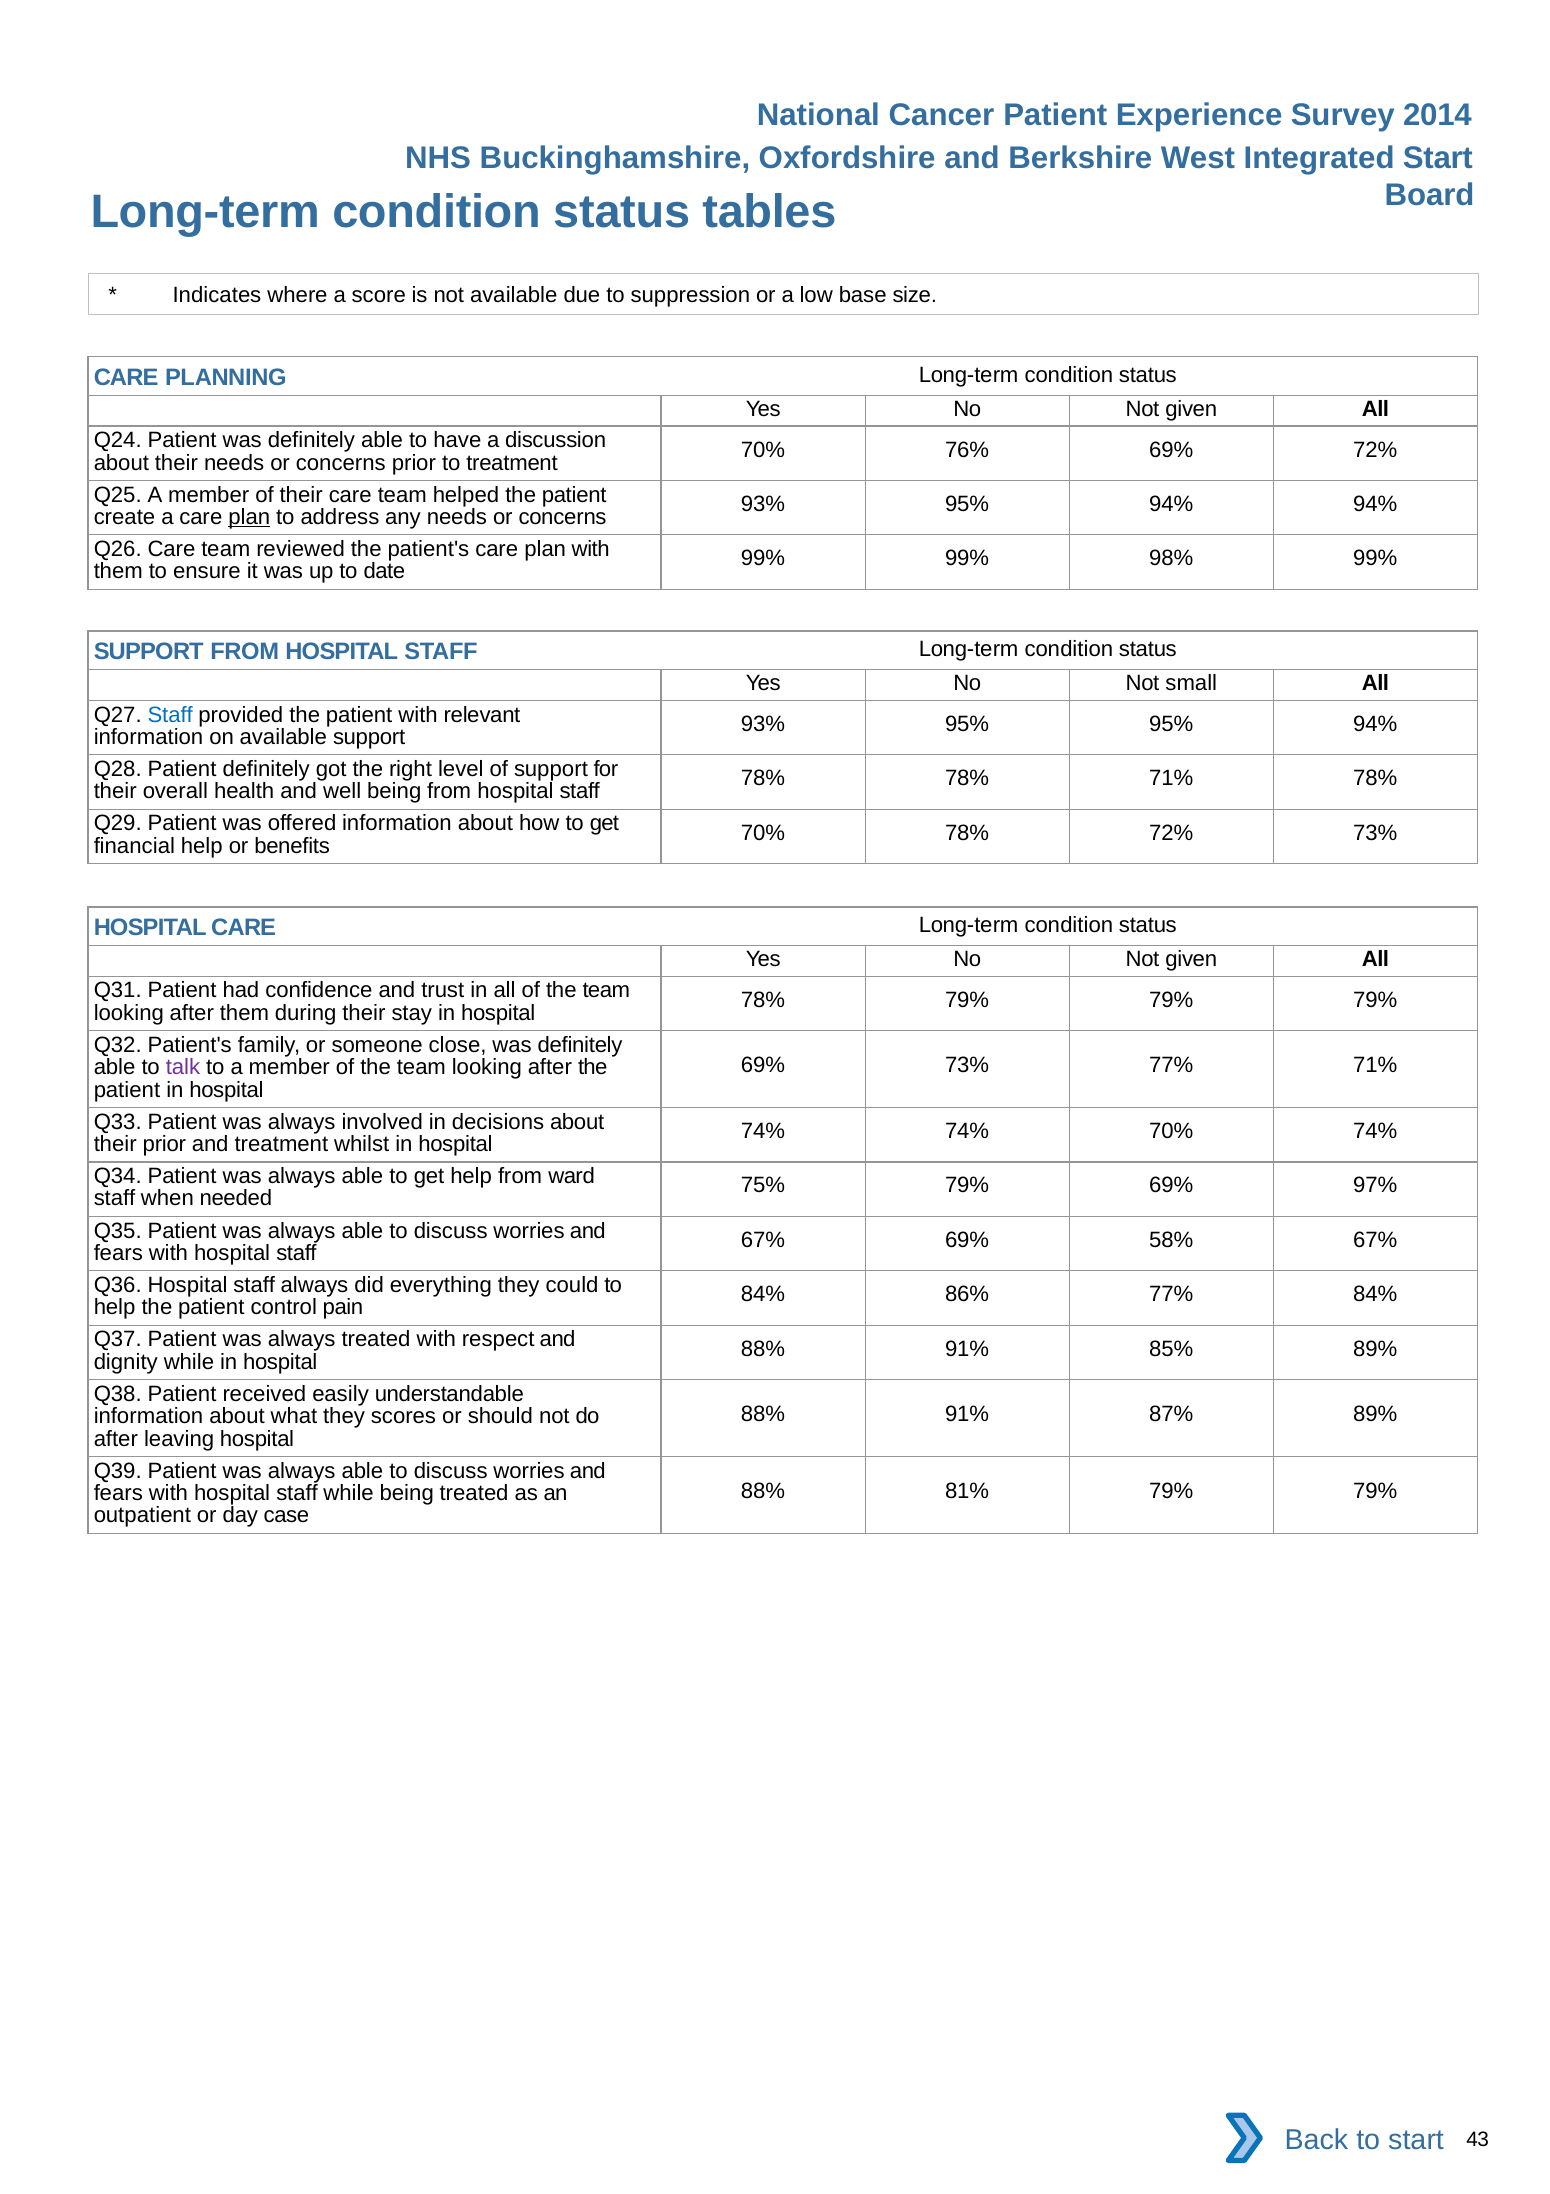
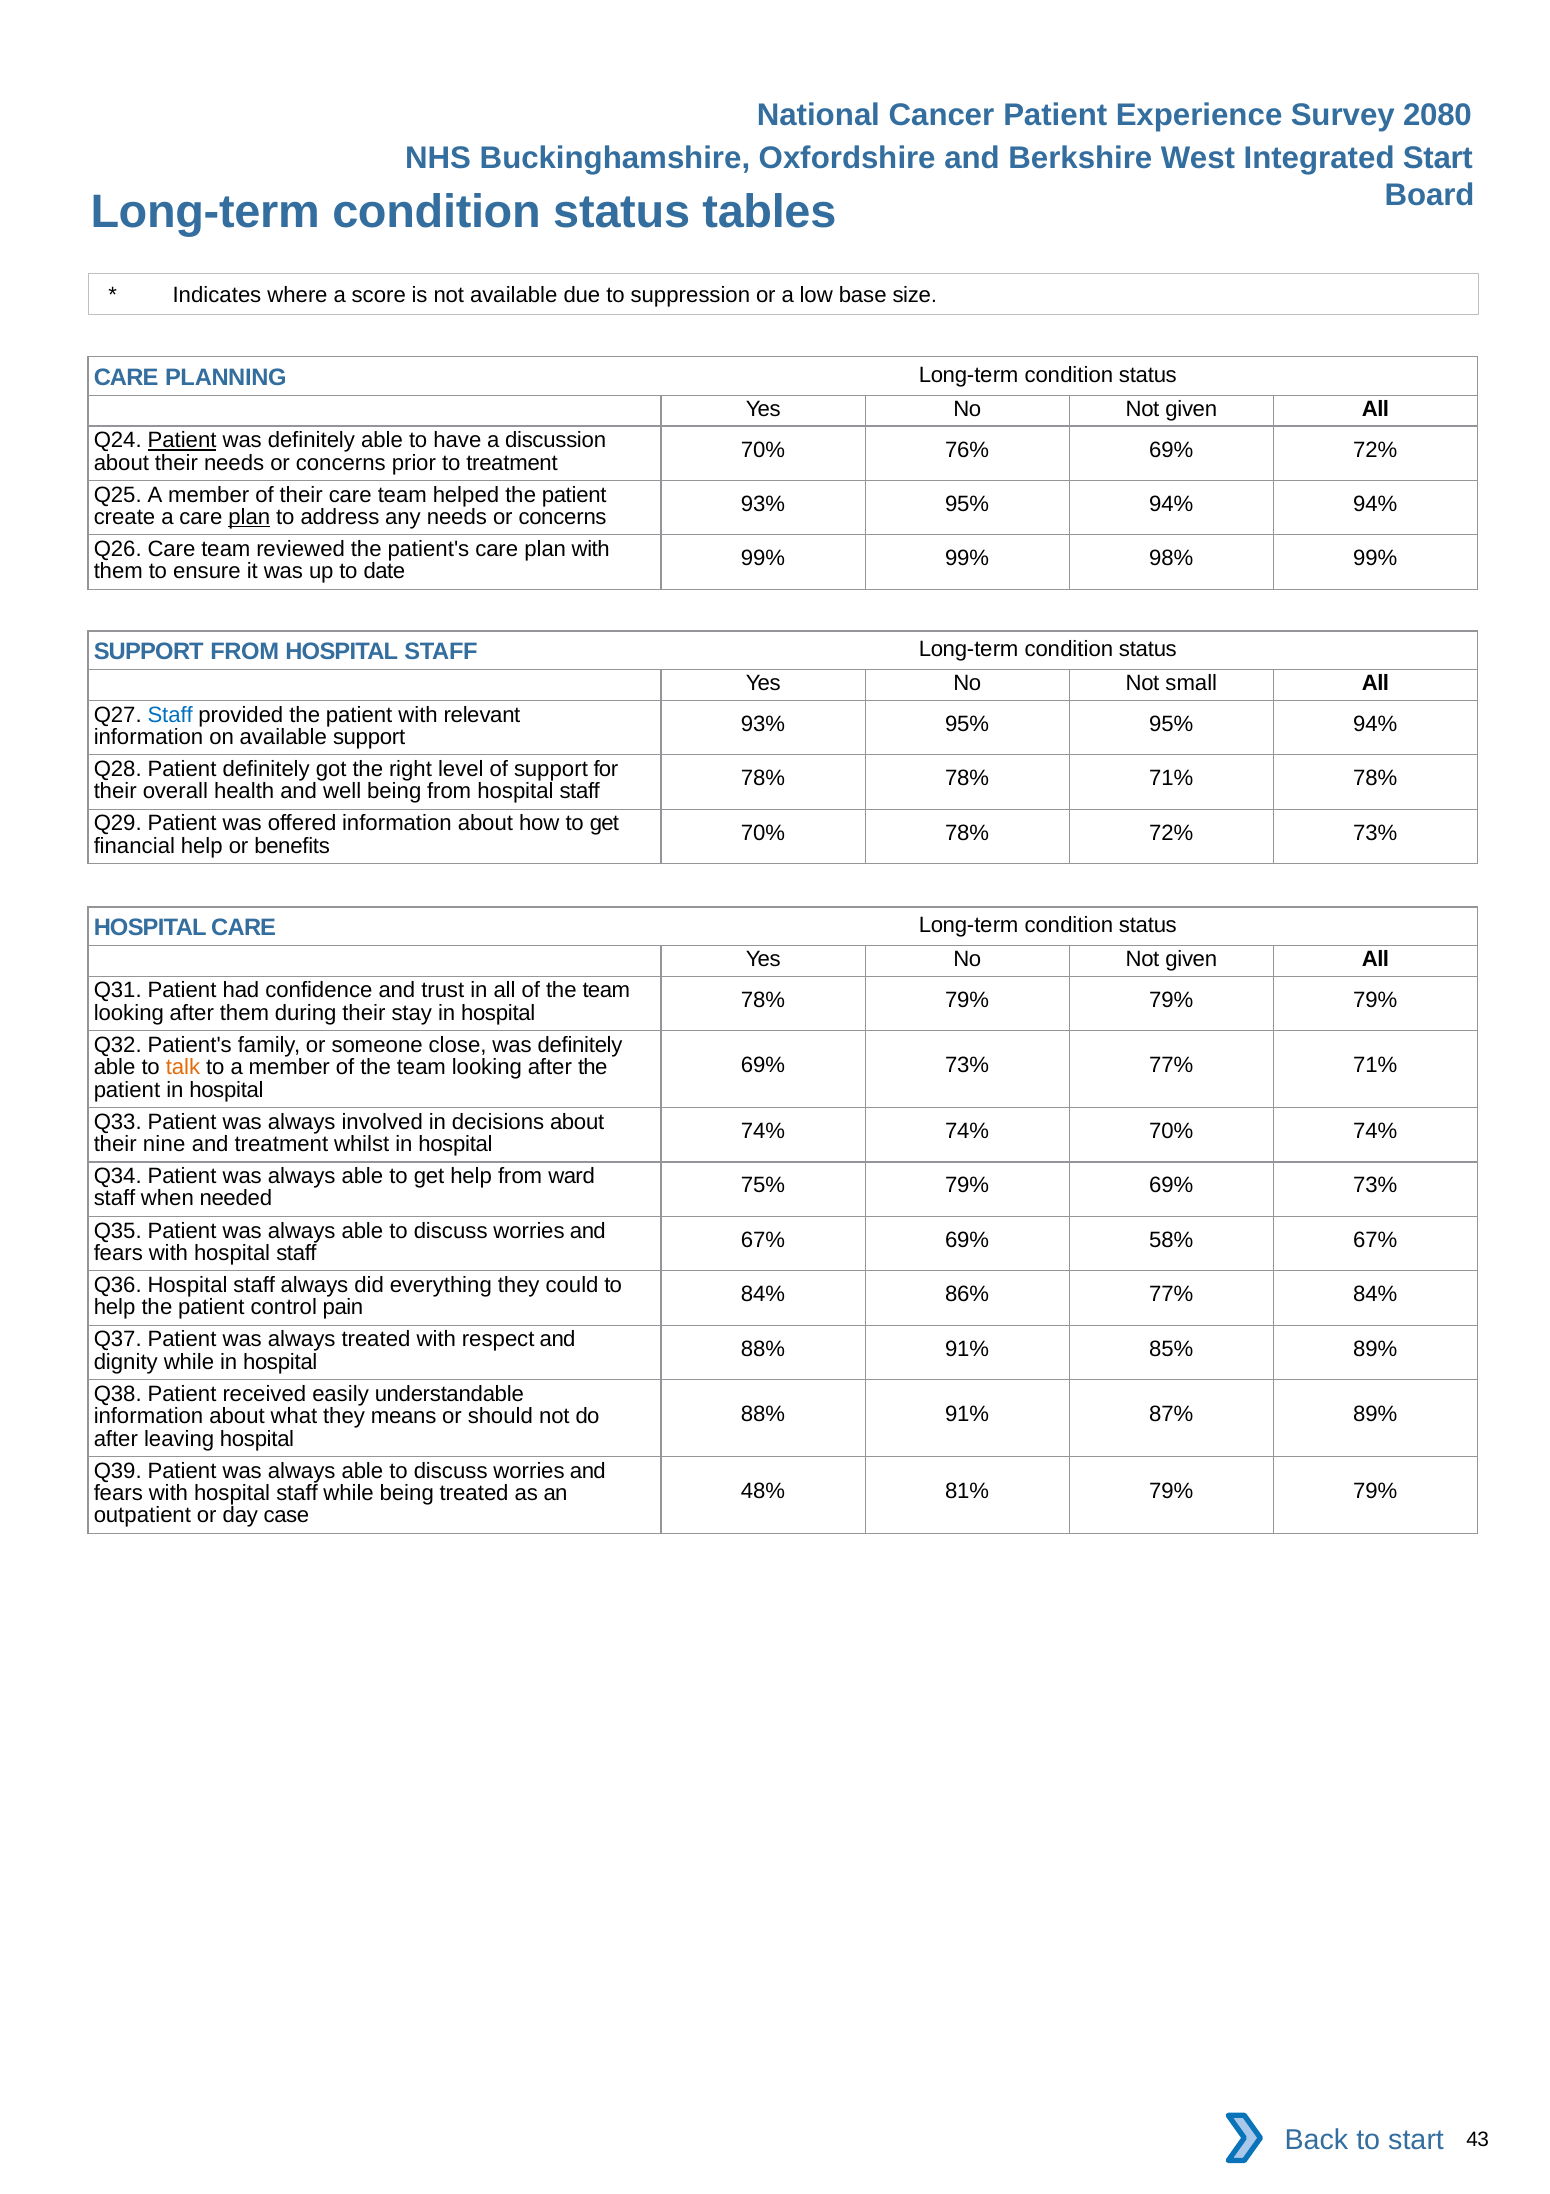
2014: 2014 -> 2080 (1437, 116)
Patient underline: none -> present (182, 440)
talk colour: purple -> orange (183, 1067)
their prior: prior -> nine (164, 1144)
79% 69% 97%: 97% -> 73% (1375, 1185)
scores: scores -> means (404, 1416)
88%: 88% -> 48% (763, 1491)
